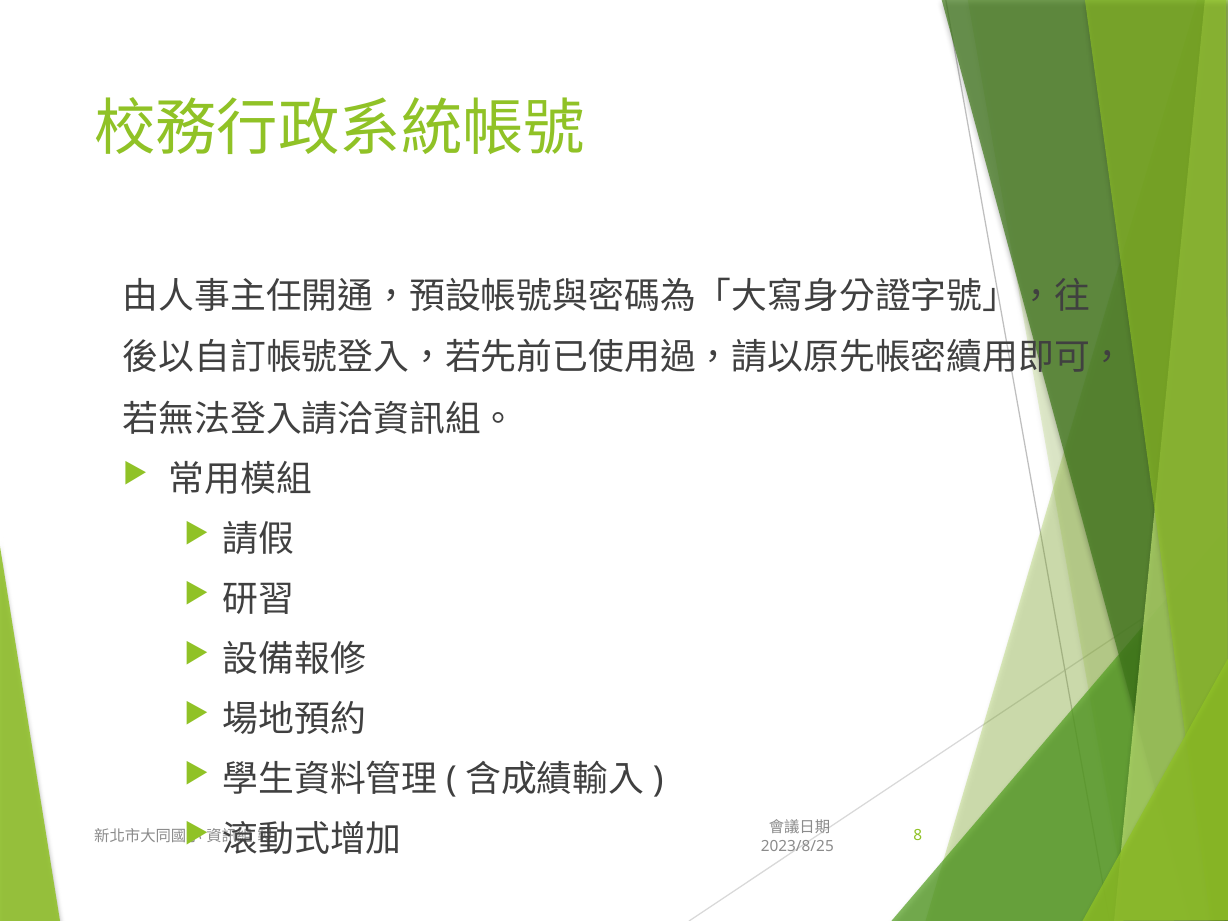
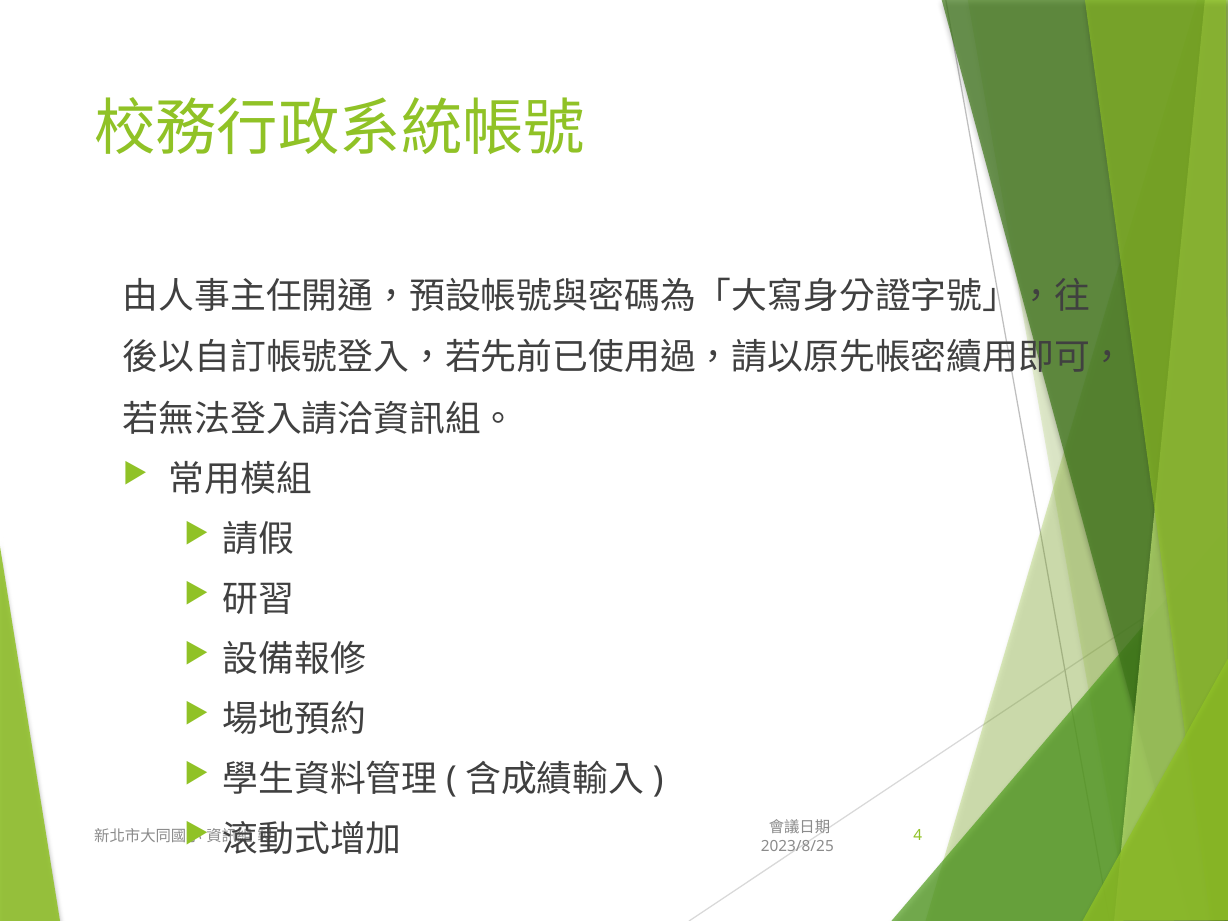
8: 8 -> 4 (918, 836)
